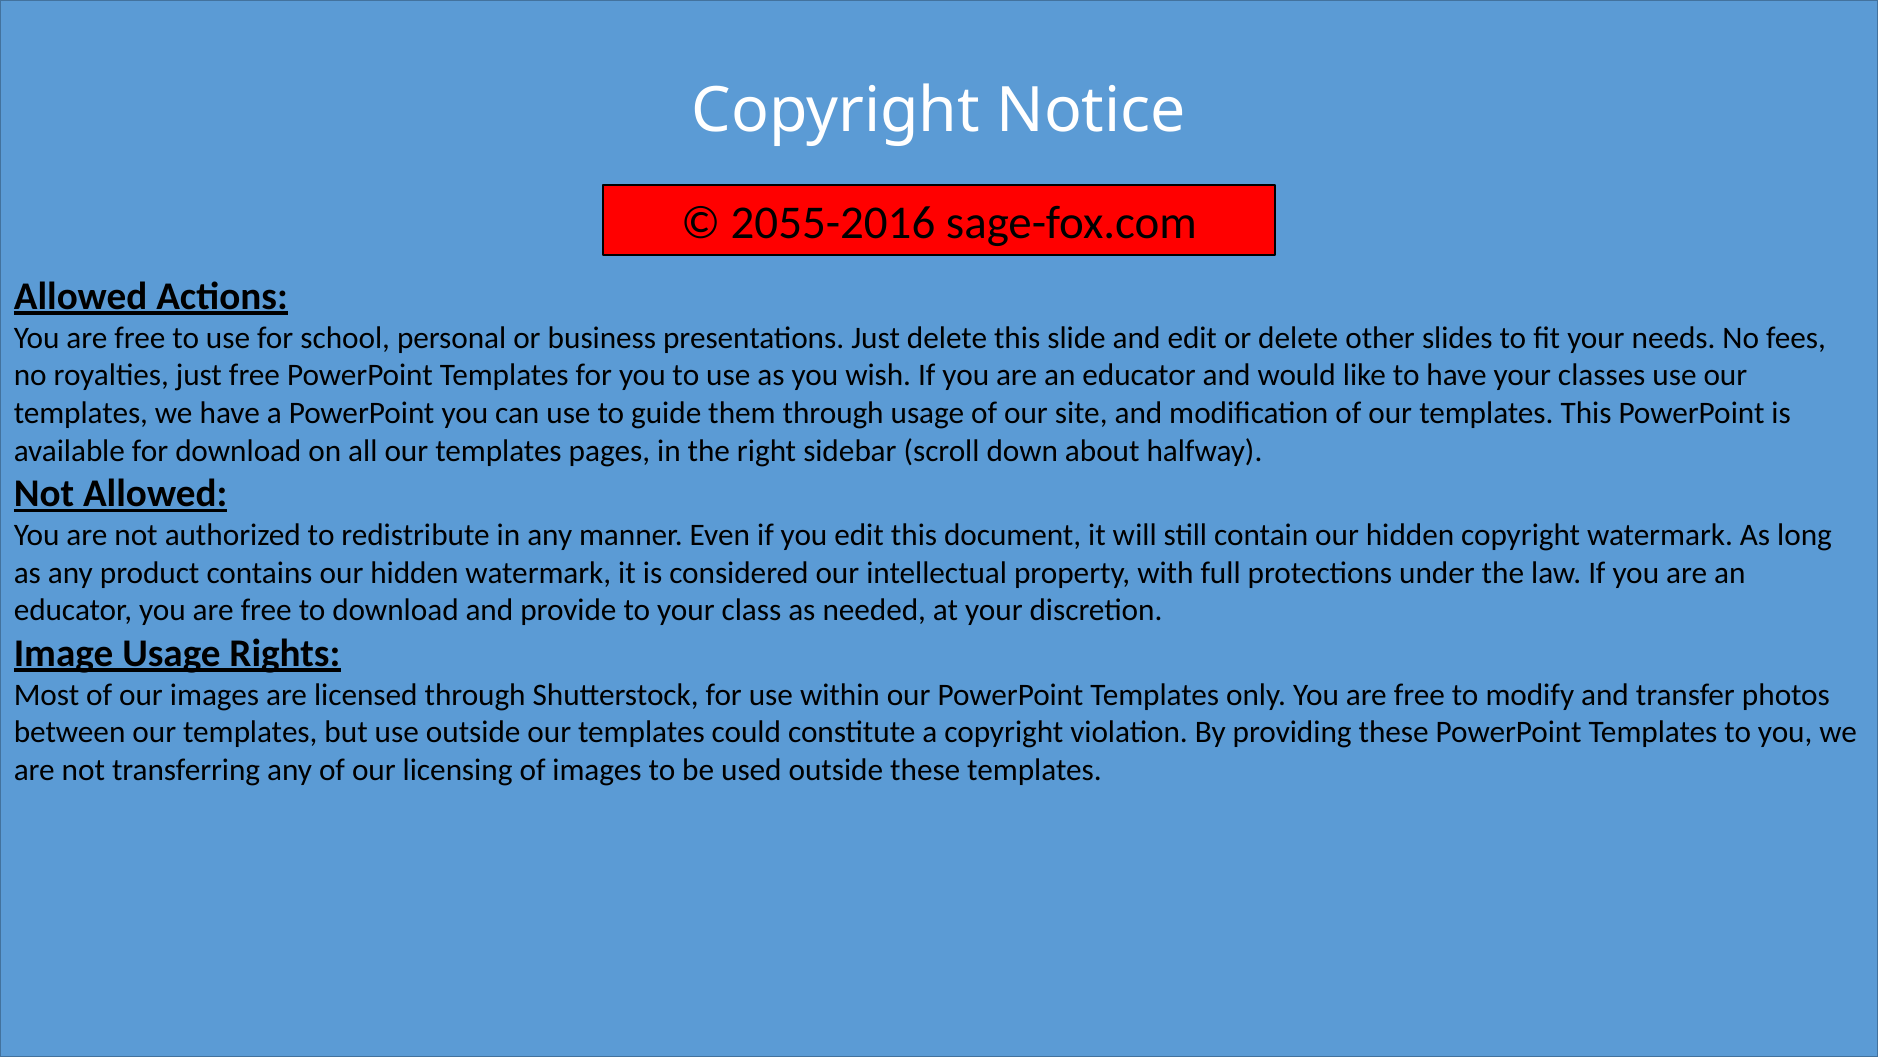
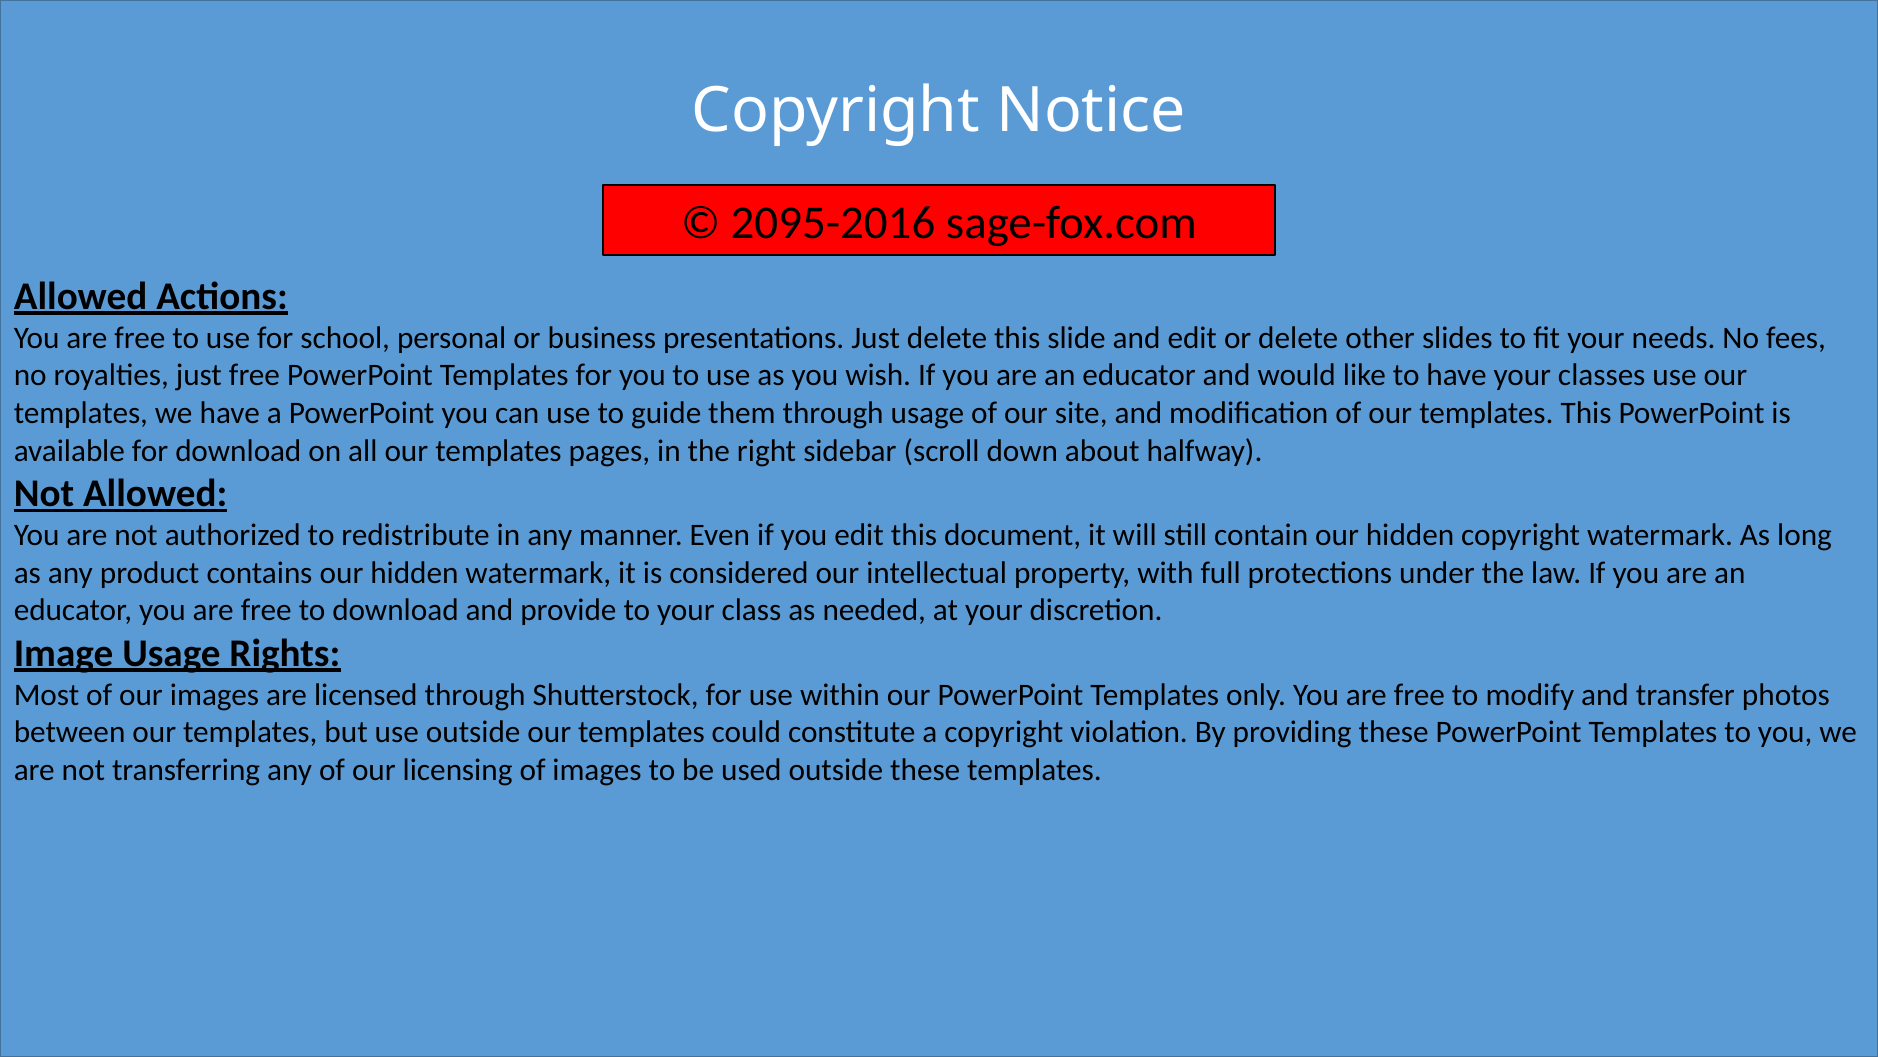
2055-2016: 2055-2016 -> 2095-2016 (833, 223)
